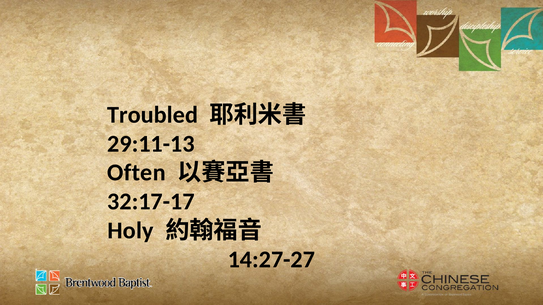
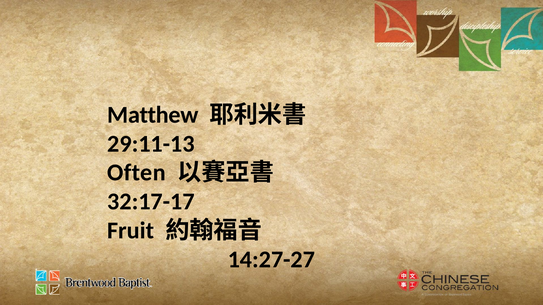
Troubled: Troubled -> Matthew (153, 115)
Holy: Holy -> Fruit (131, 231)
